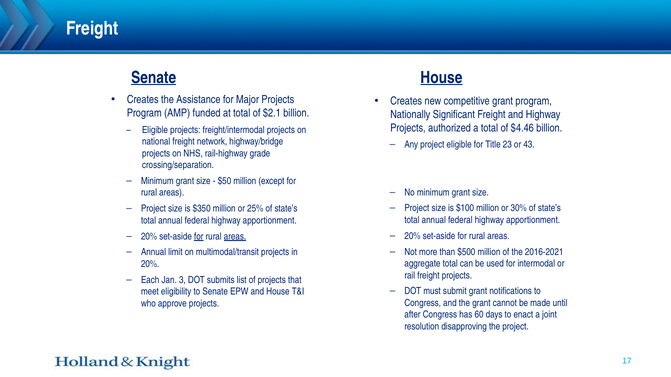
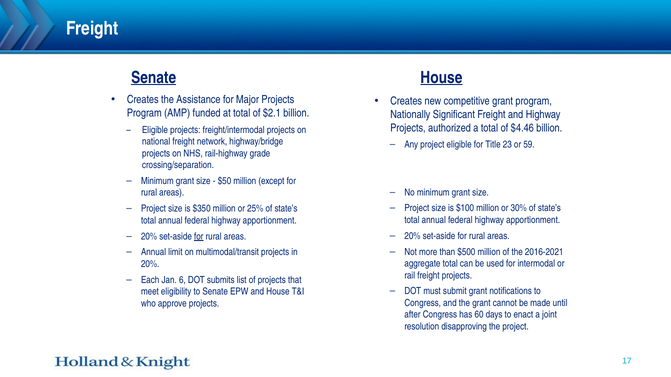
43: 43 -> 59 (529, 145)
areas underline: present -> none (235, 237)
3: 3 -> 6 (182, 280)
